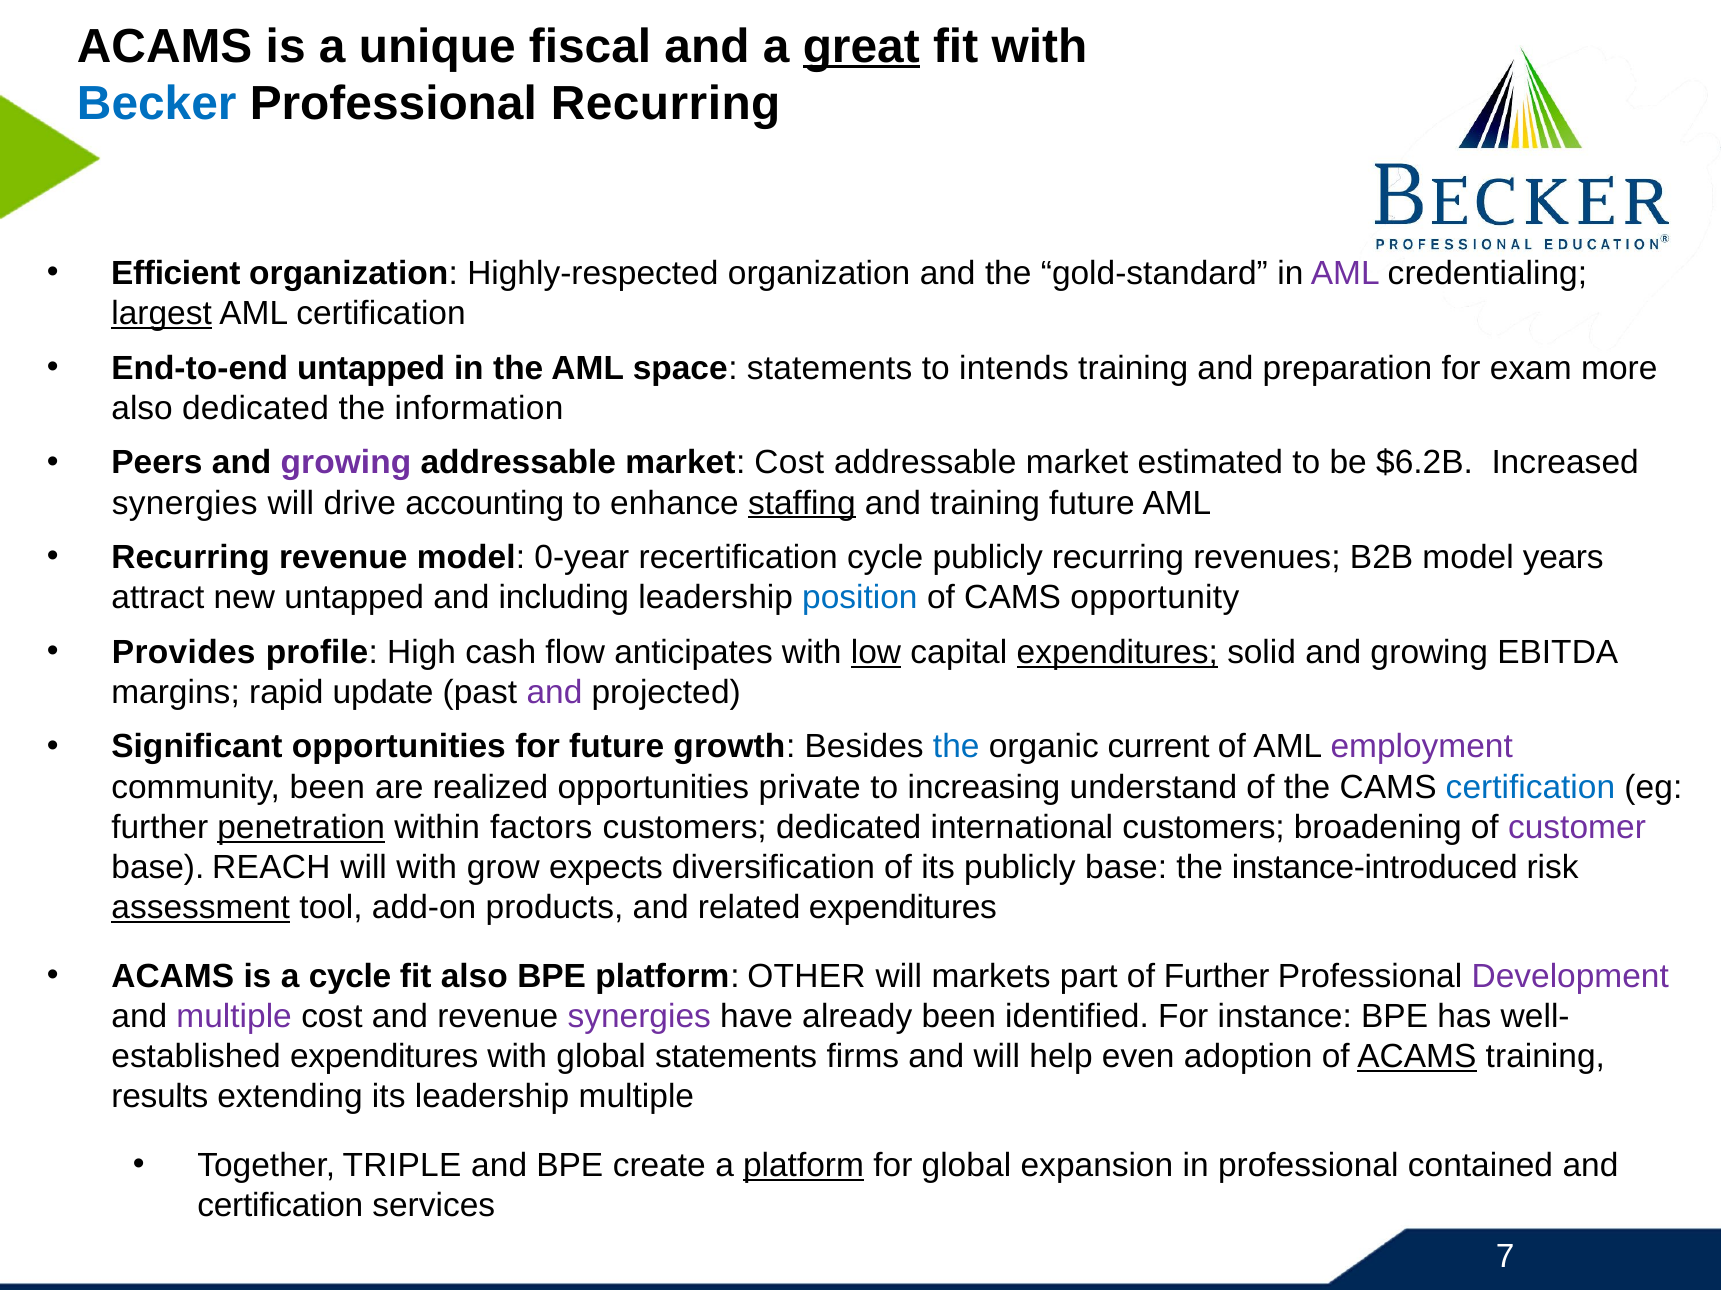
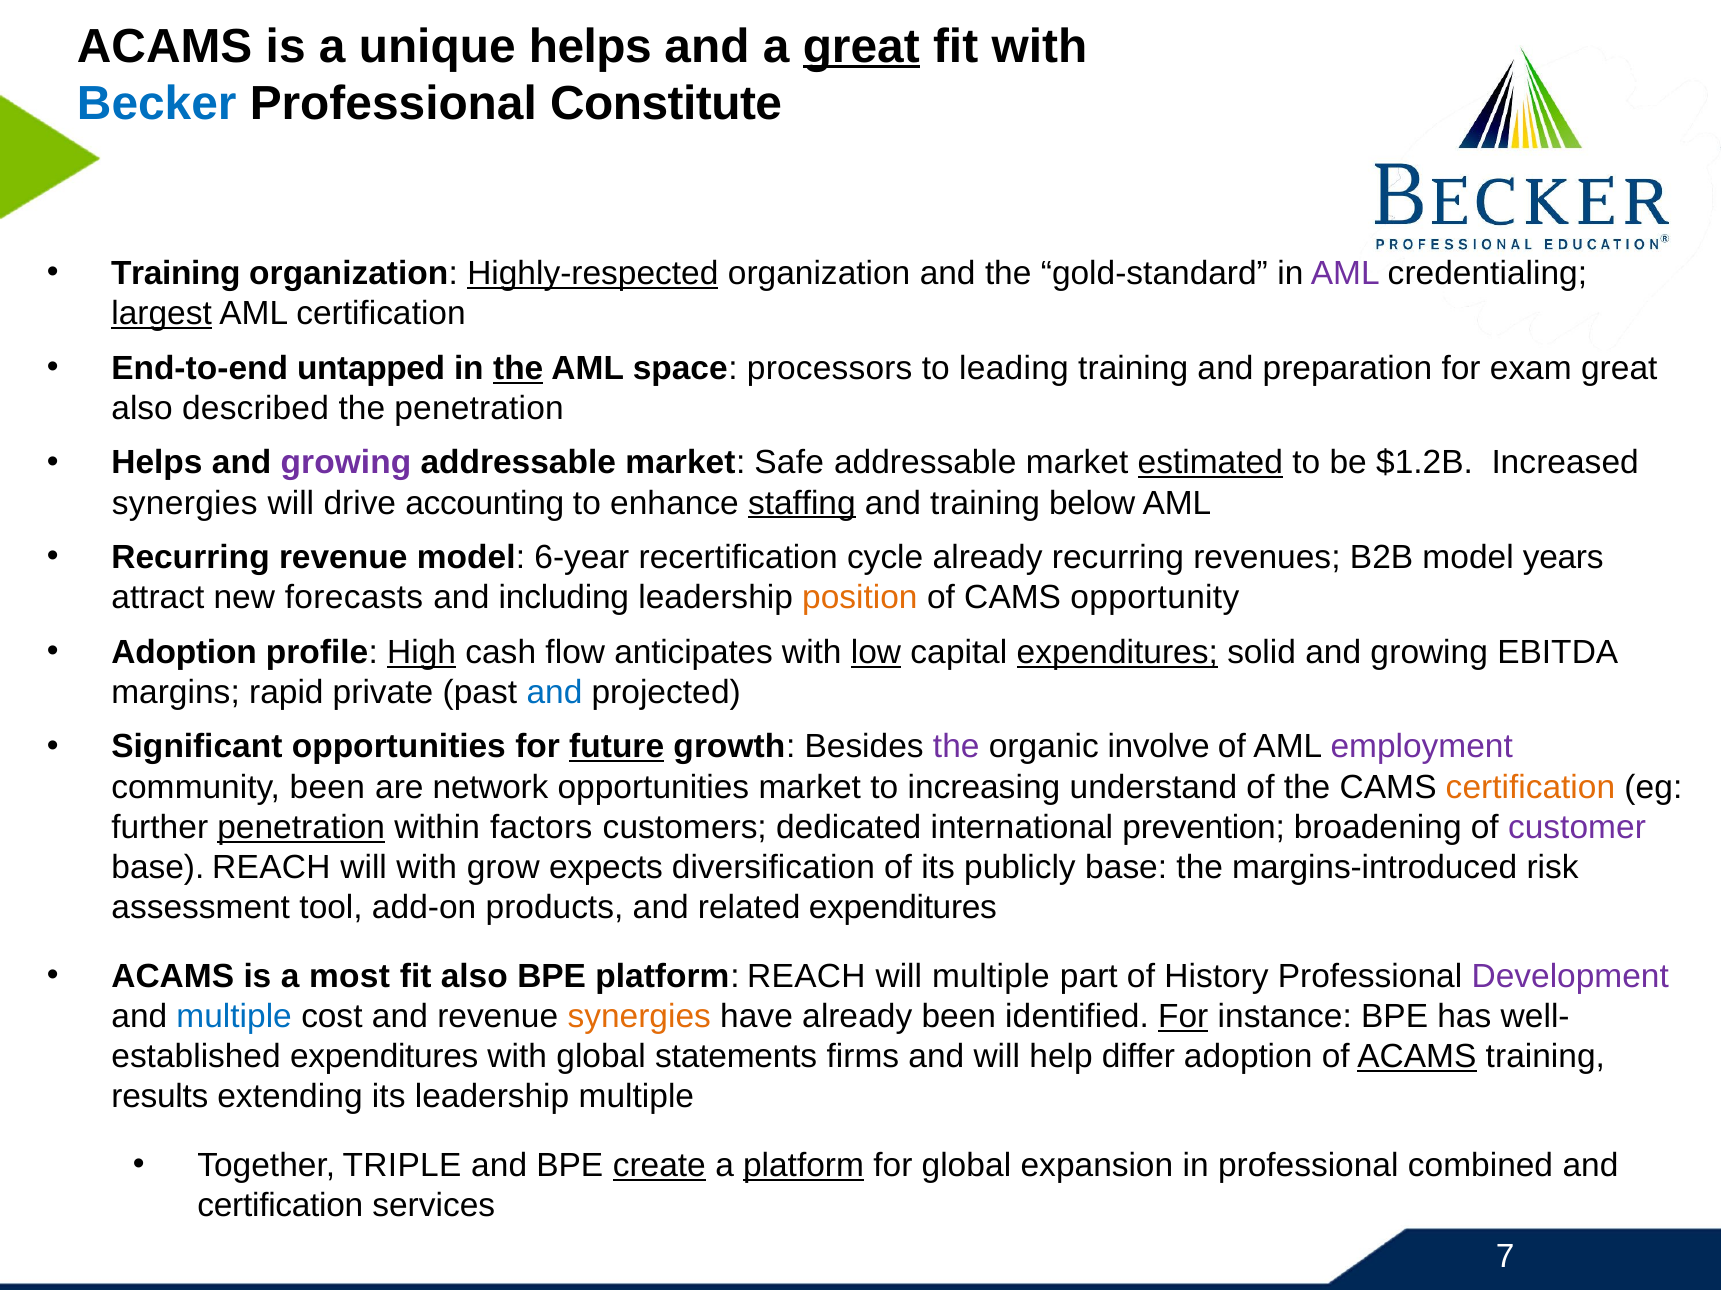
unique fiscal: fiscal -> helps (590, 46)
Professional Recurring: Recurring -> Constitute (666, 104)
Efficient: Efficient -> Training (176, 274)
Highly-respected underline: none -> present (593, 274)
the underline: none -> present (518, 368)
space statements: statements -> processors (830, 368)
intends: intends -> leading (1014, 368)
exam more: more -> great (1619, 368)
also dedicated: dedicated -> described (256, 409)
the information: information -> penetration (479, 409)
Peers: Peers -> Helps (157, 463)
market Cost: Cost -> Safe (789, 463)
estimated underline: none -> present (1210, 463)
$6.2B: $6.2B -> $1.2B (1425, 463)
training future: future -> below (1092, 503)
0-year: 0-year -> 6-year (582, 558)
cycle publicly: publicly -> already (988, 558)
new untapped: untapped -> forecasts (354, 598)
position colour: blue -> orange (860, 598)
Provides: Provides -> Adoption (184, 653)
High underline: none -> present (422, 653)
update: update -> private (383, 693)
and colour: purple -> blue (555, 693)
future underline: none -> present (617, 747)
the colour: blue -> purple (956, 747)
current: current -> involve (1159, 747)
realized: realized -> network (491, 787)
opportunities private: private -> market (810, 787)
certification colour: blue -> orange (1530, 787)
international customers: customers -> prevention (1204, 828)
instance-introduced: instance-introduced -> margins-introduced (1375, 868)
assessment underline: present -> none (201, 908)
a cycle: cycle -> most (350, 977)
platform OTHER: OTHER -> REACH (806, 977)
will markets: markets -> multiple (991, 977)
of Further: Further -> History (1216, 977)
multiple colour: purple -> blue (234, 1017)
synergies colour: purple -> orange (639, 1017)
For underline: none -> present (1183, 1017)
even: even -> differ (1138, 1057)
create underline: none -> present (659, 1166)
contained: contained -> combined (1481, 1166)
